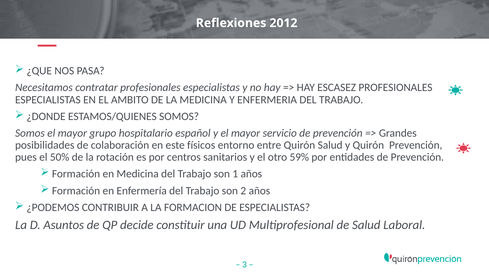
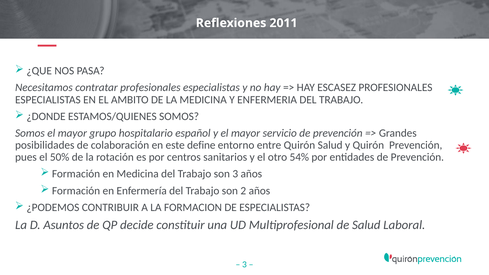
2012: 2012 -> 2011 (284, 23)
físicos: físicos -> define (201, 145)
59%: 59% -> 54% (299, 157)
son 1: 1 -> 3 (235, 174)
